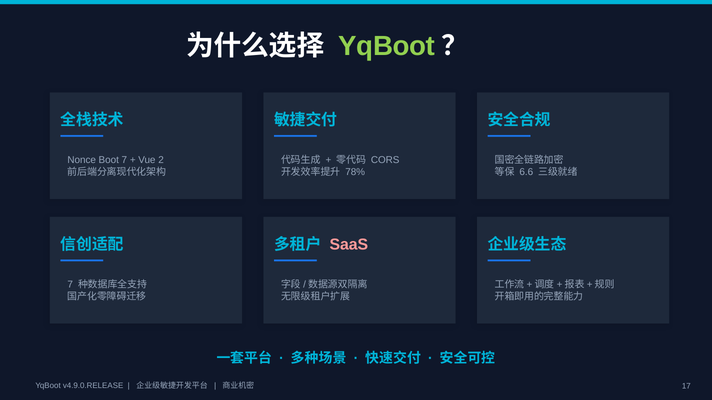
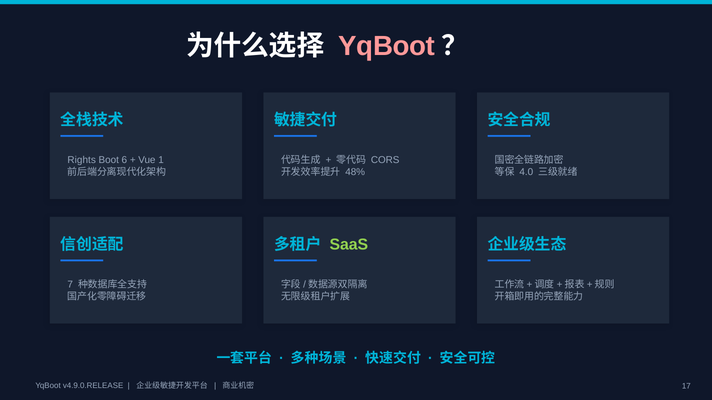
YqBoot colour: light green -> pink (387, 46)
Nonce: Nonce -> Rights (82, 160)
Boot 7: 7 -> 6 (124, 160)
2: 2 -> 1 (161, 160)
78%: 78% -> 48% (355, 172)
6.6: 6.6 -> 4.0 (526, 172)
SaaS colour: pink -> light green (349, 245)
